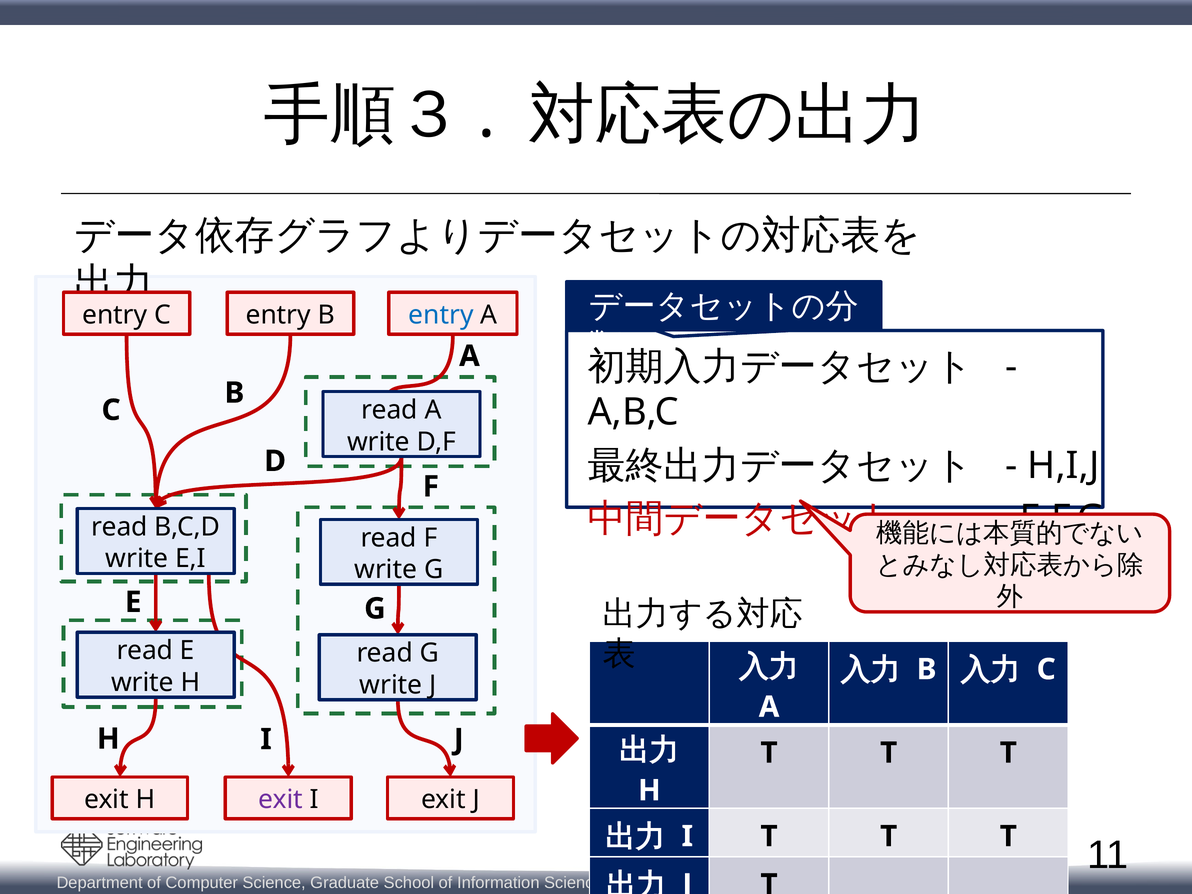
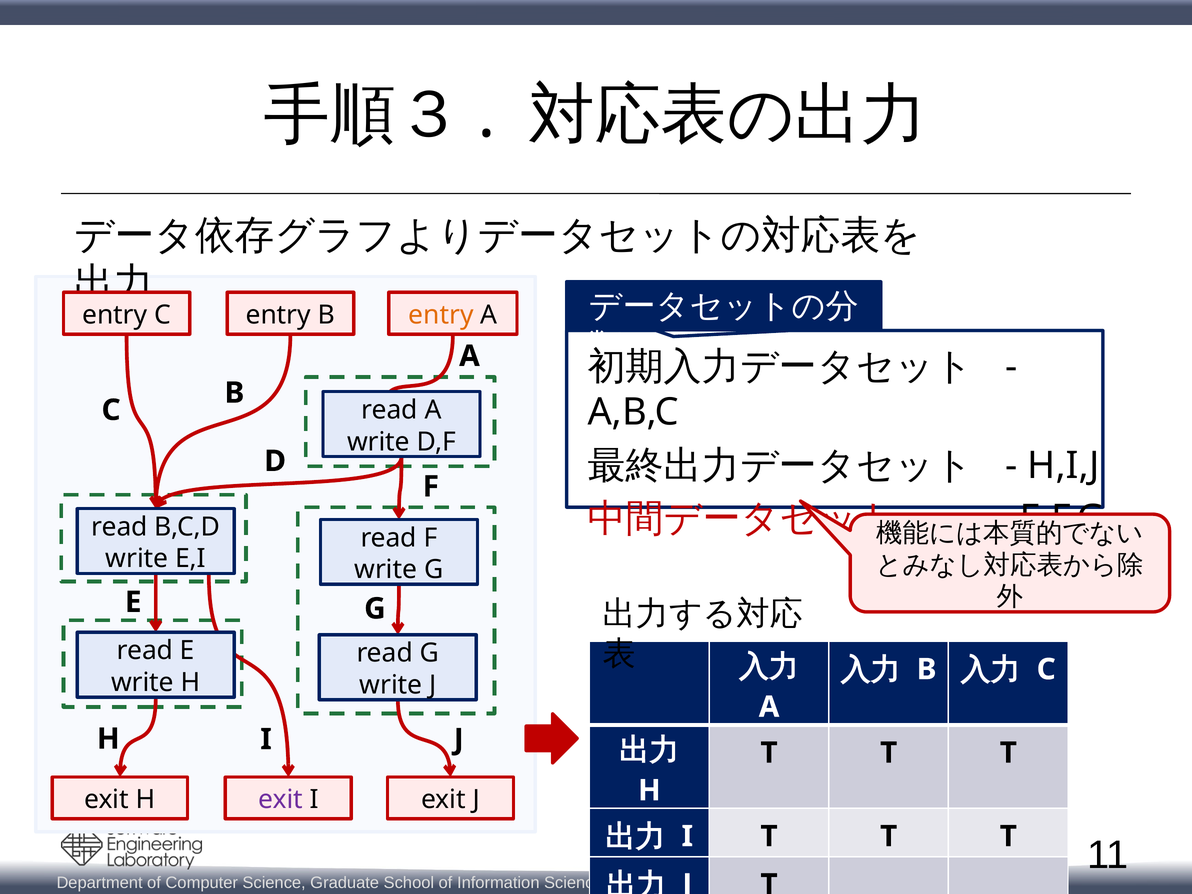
entry colour: blue -> orange (441, 315)
